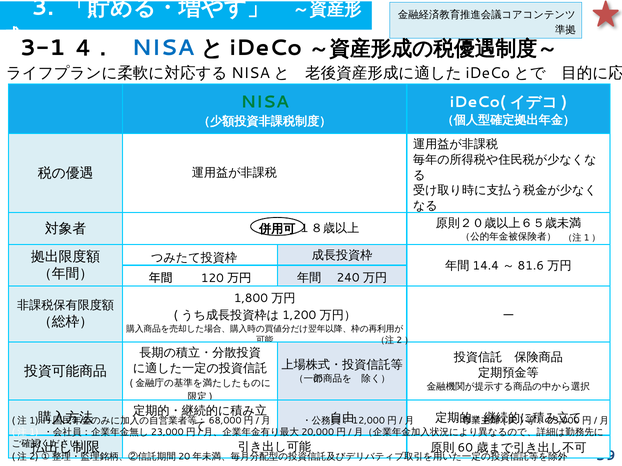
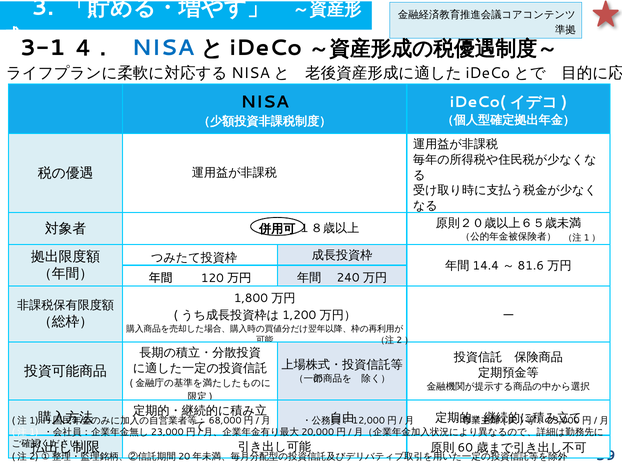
NISA colour: green -> black (265, 102)
